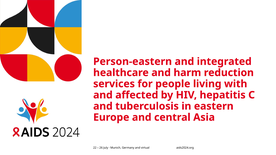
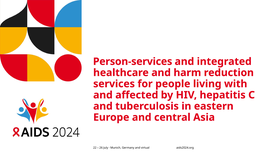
Person-eastern: Person-eastern -> Person-services (133, 62)
